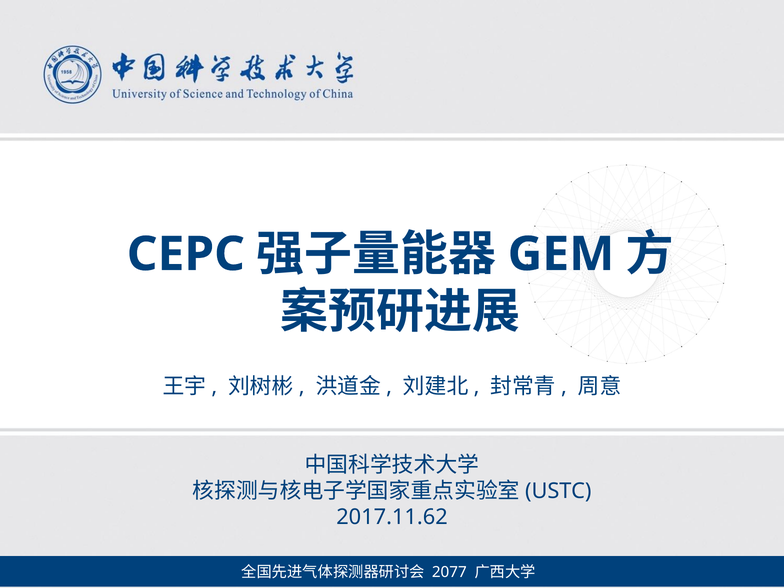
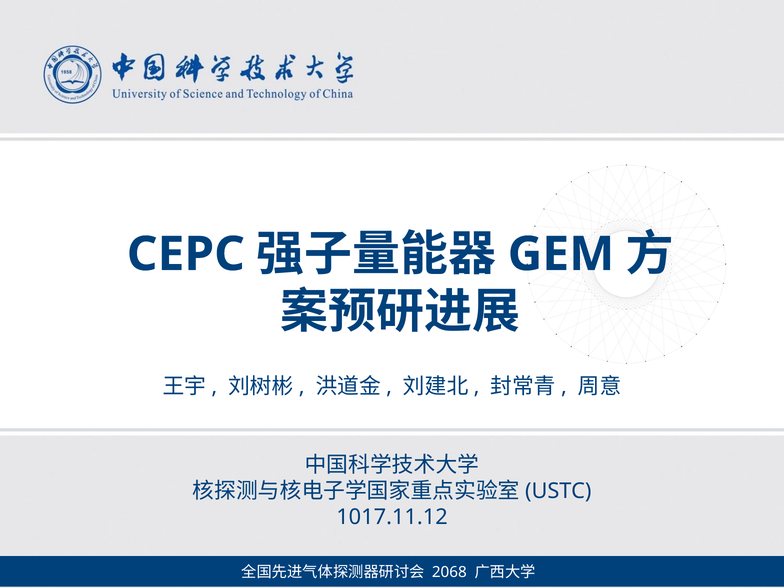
2017.11.62: 2017.11.62 -> 1017.11.12 (392, 517)
2077: 2077 -> 2068 (449, 572)
